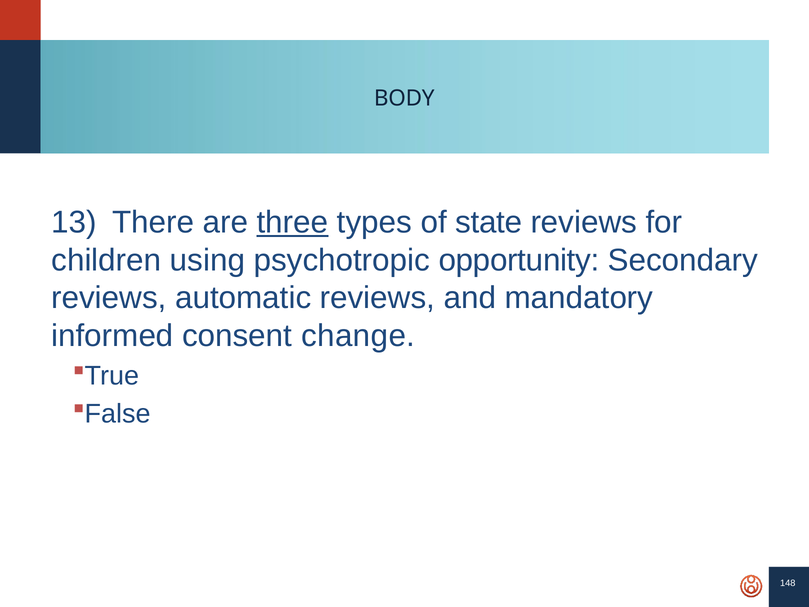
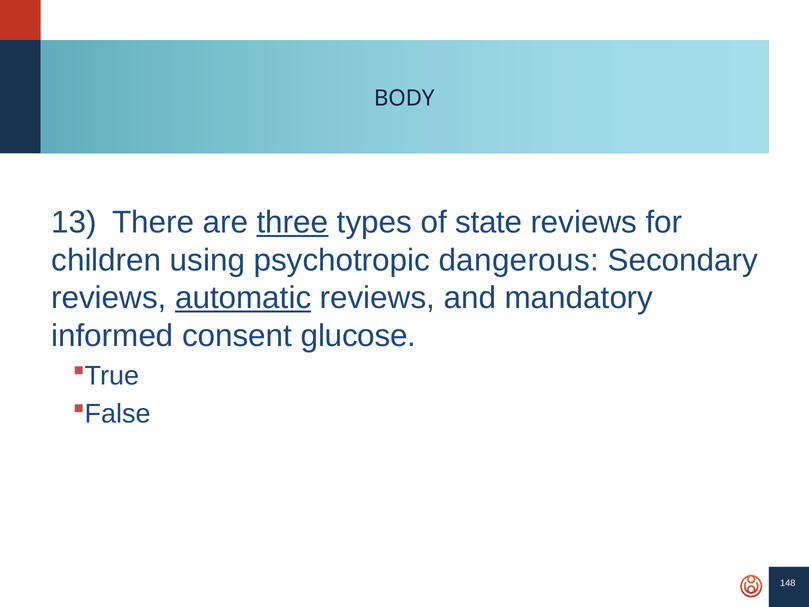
opportunity: opportunity -> dangerous (519, 260)
automatic underline: none -> present (243, 298)
change: change -> glucose (358, 336)
